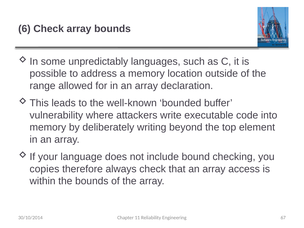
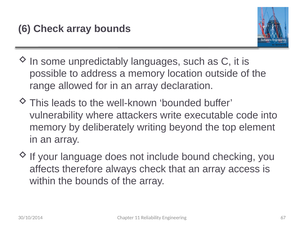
copies: copies -> affects (45, 169)
